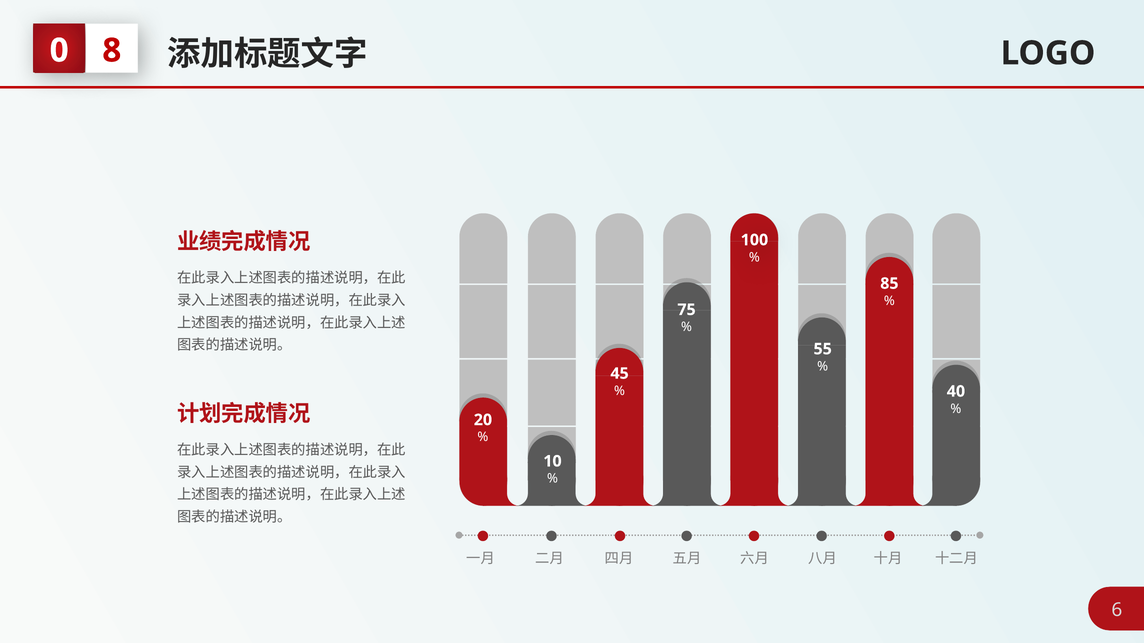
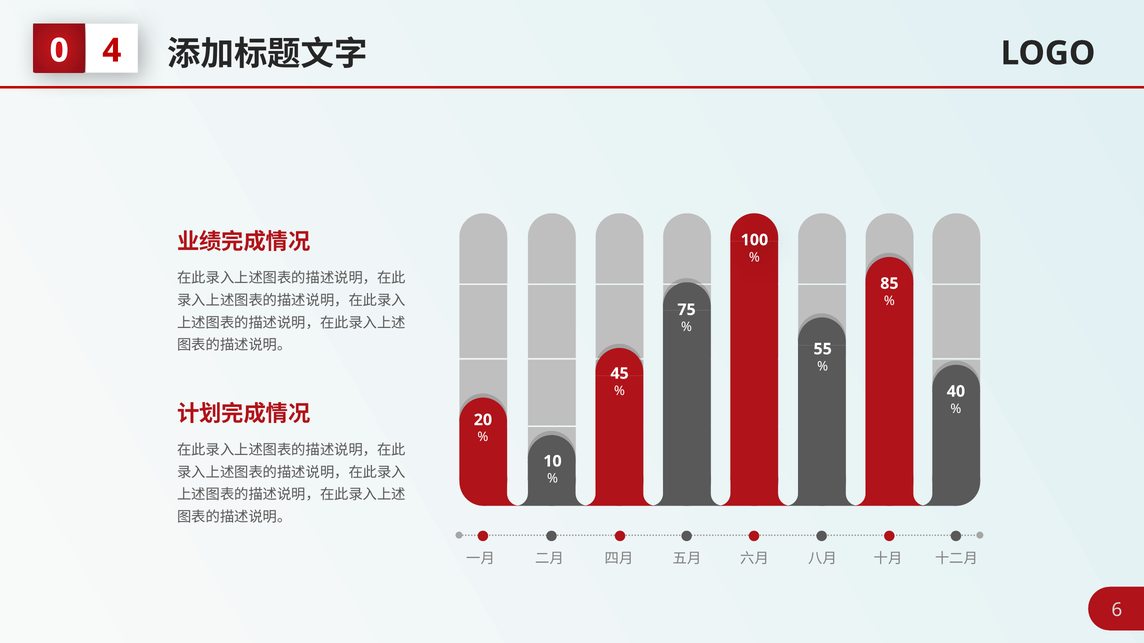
8: 8 -> 4 (112, 51)
